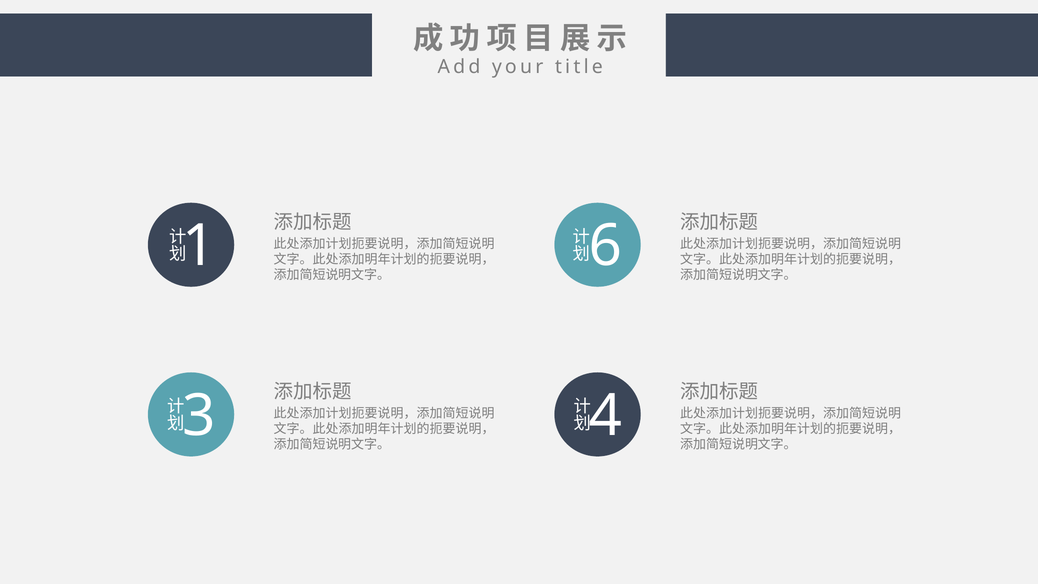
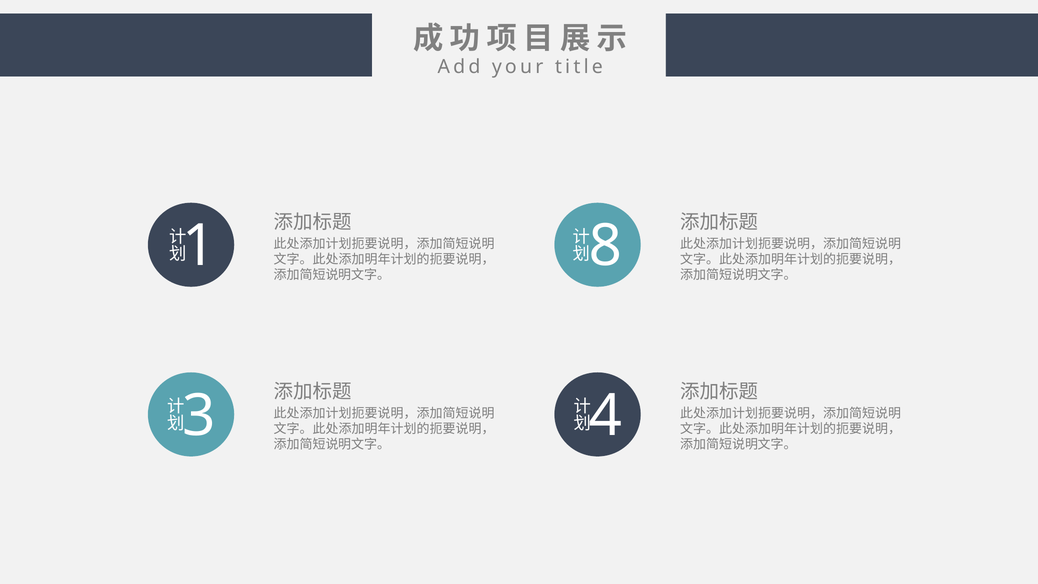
6: 6 -> 8 (605, 246)
